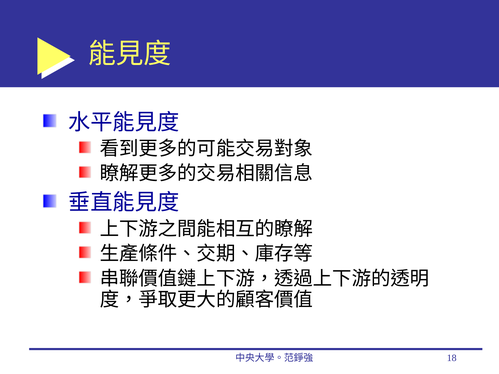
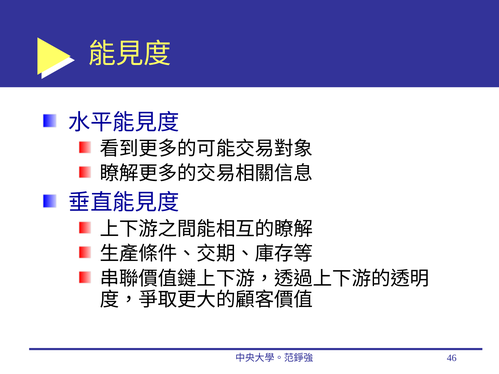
18: 18 -> 46 (452, 358)
